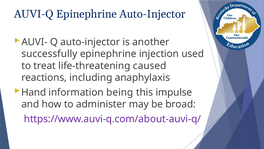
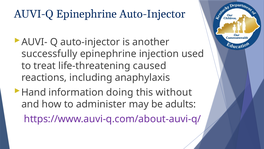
being: being -> doing (120, 92)
impulse: impulse -> without (174, 92)
broad: broad -> adults (181, 104)
